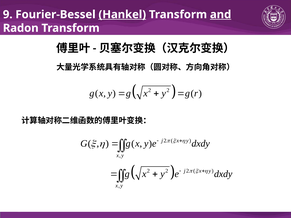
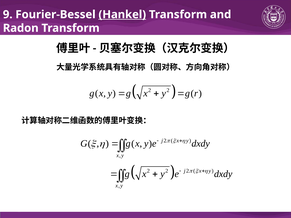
and underline: present -> none (221, 15)
